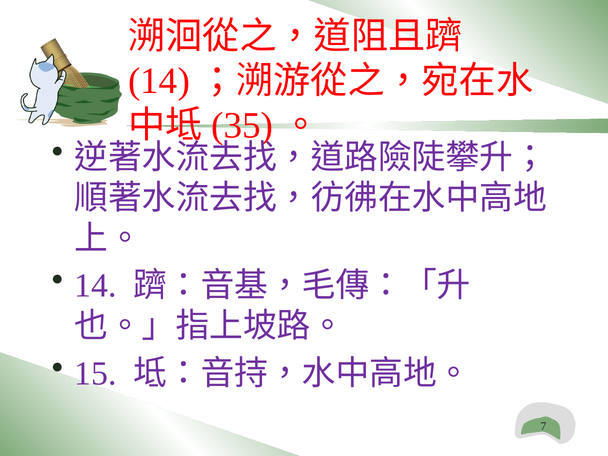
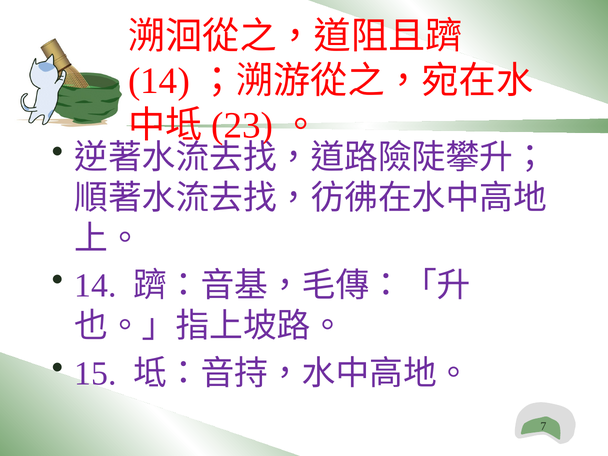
35: 35 -> 23 (242, 126)
